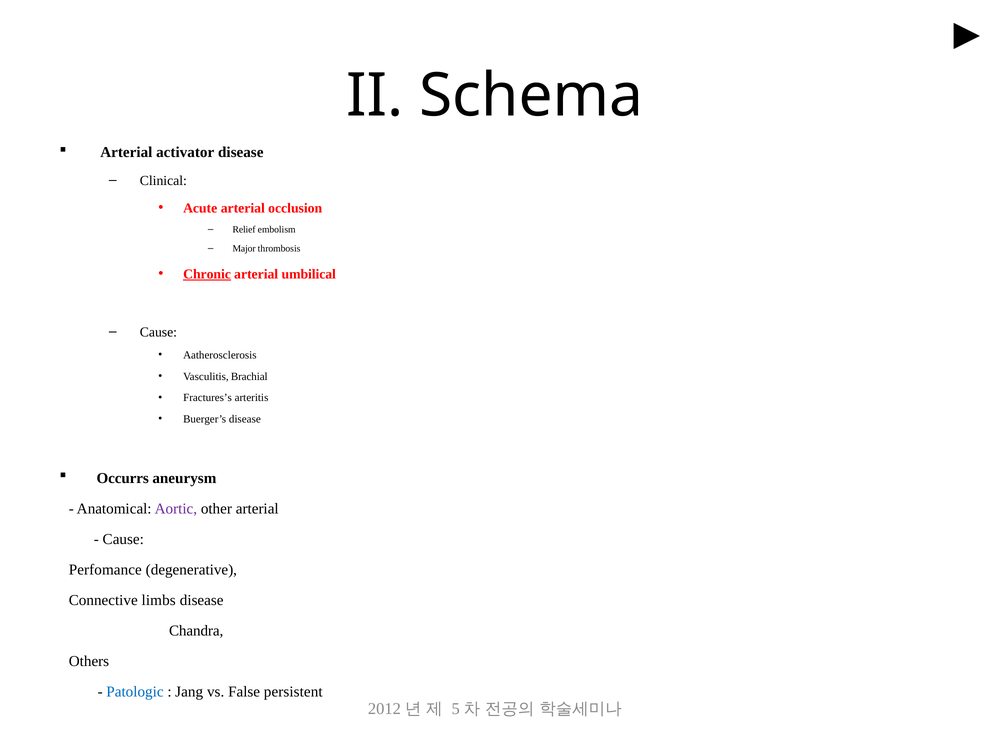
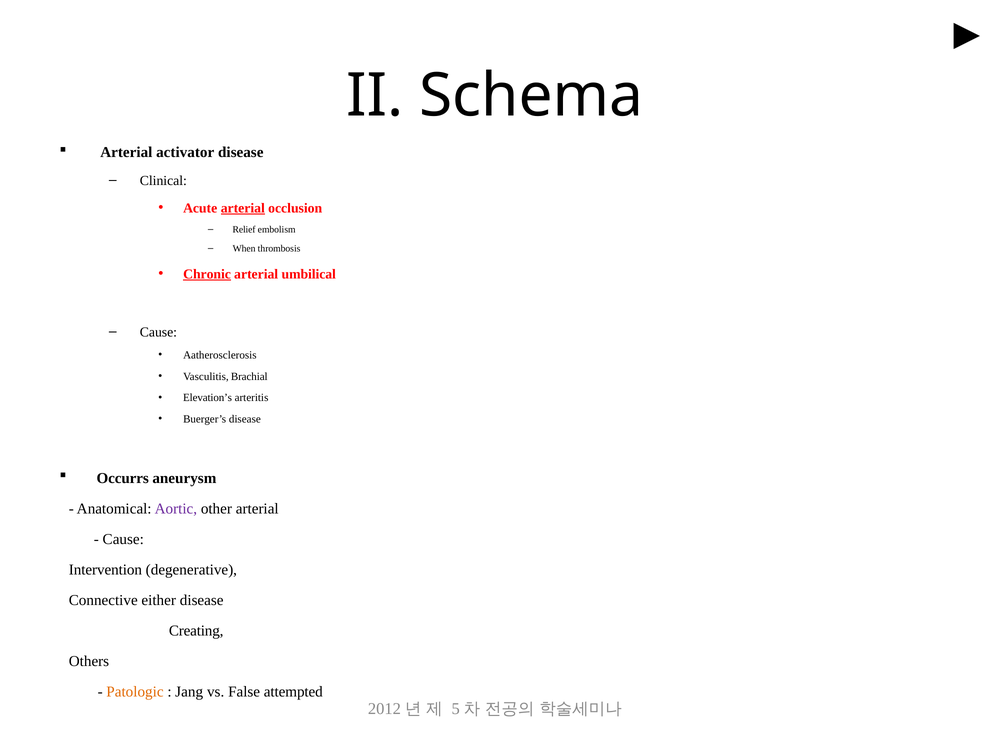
arterial underline: none -> present (243, 208)
Major: Major -> When (244, 249)
Fractures’s: Fractures’s -> Elevation’s (208, 398)
Perfomance: Perfomance -> Intervention (105, 570)
limbs: limbs -> either (159, 601)
Chandra: Chandra -> Creating (196, 631)
Patologic colour: blue -> orange (135, 692)
persistent: persistent -> attempted (293, 692)
